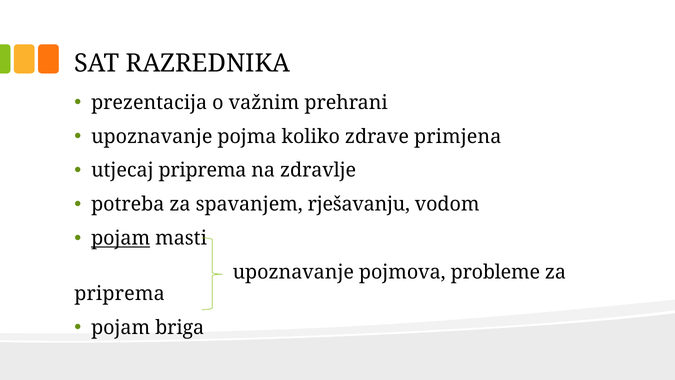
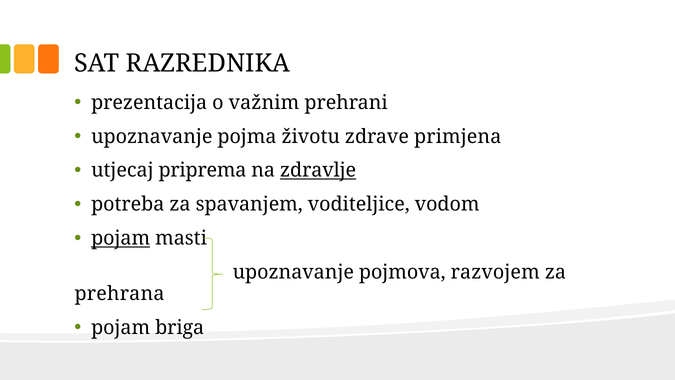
koliko: koliko -> životu (311, 136)
zdravlje underline: none -> present (318, 170)
rješavanju: rješavanju -> voditeljice (359, 204)
probleme: probleme -> razvojem (495, 272)
priprema: priprema -> prehrana (120, 293)
